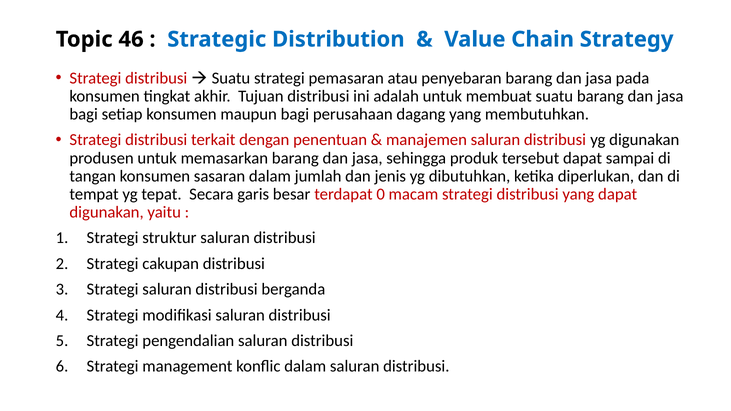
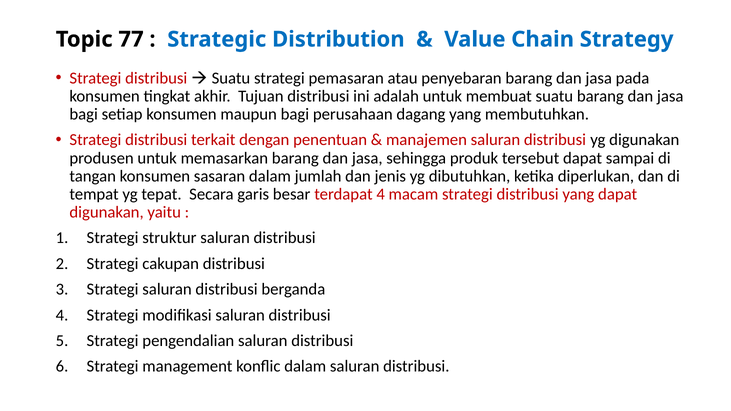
46: 46 -> 77 (131, 39)
terdapat 0: 0 -> 4 (381, 194)
